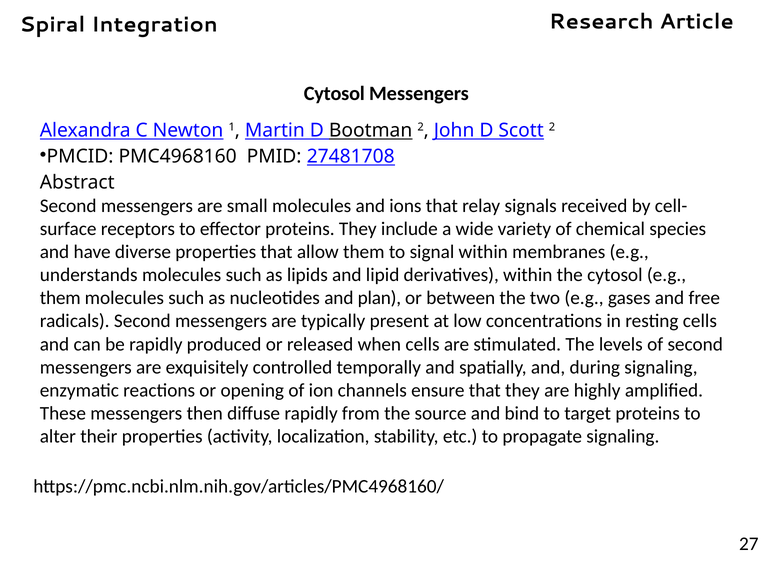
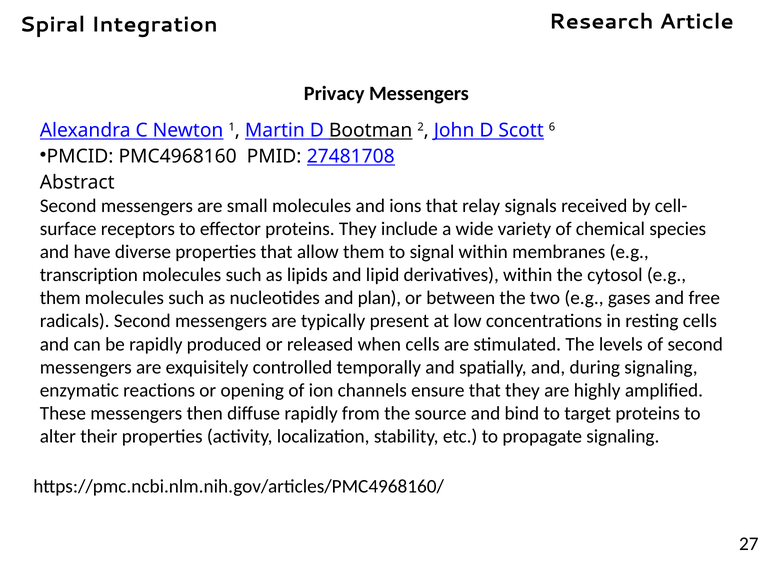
Cytosol: Cytosol -> Privacy (334, 94)
Scott 2: 2 -> 6 (552, 127)
understands: understands -> transcription (89, 275)
